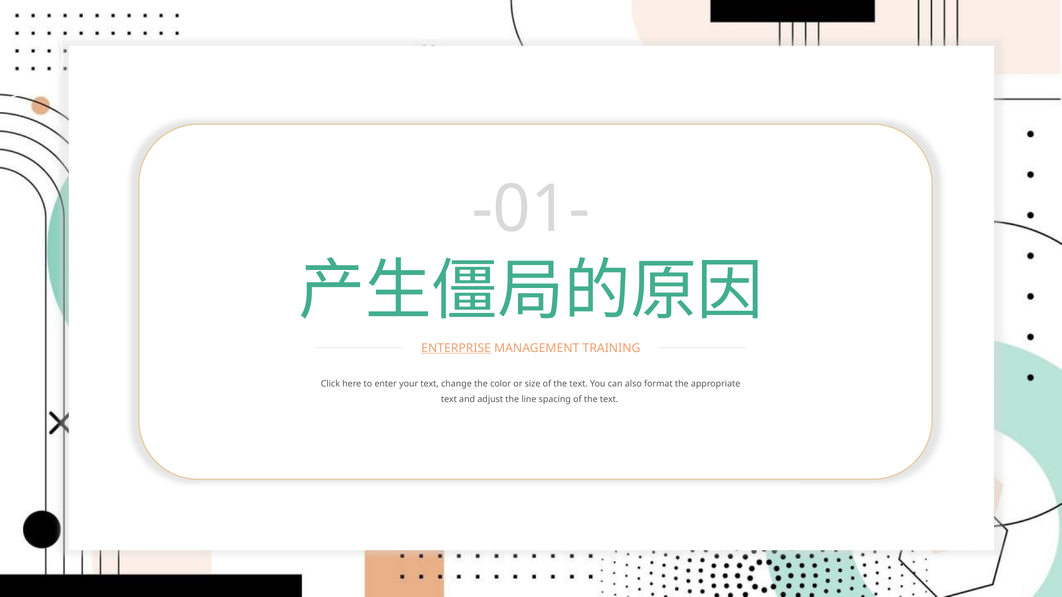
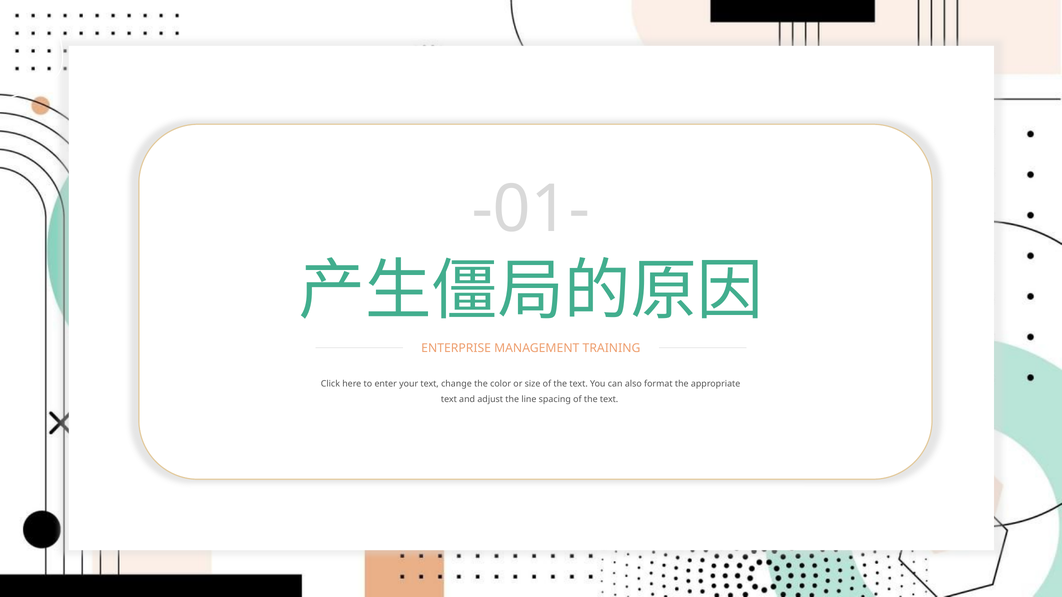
ENTERPRISE underline: present -> none (456, 348)
